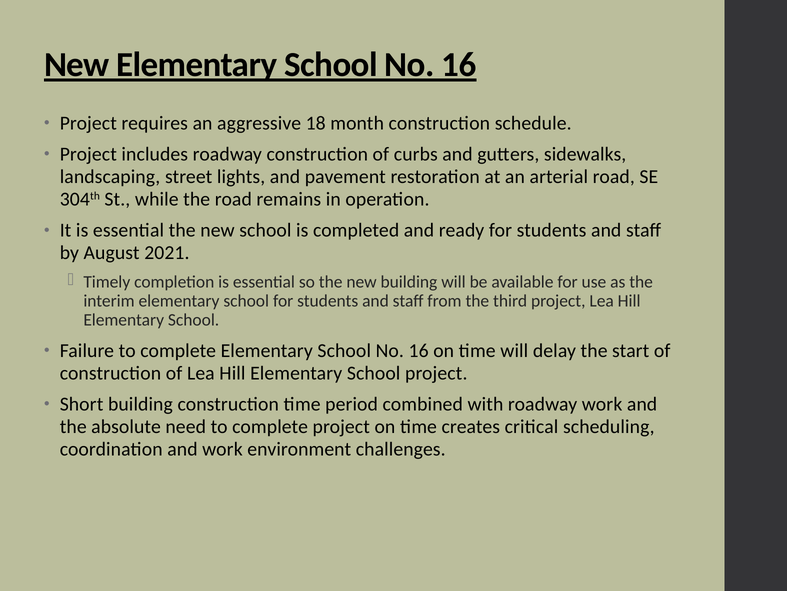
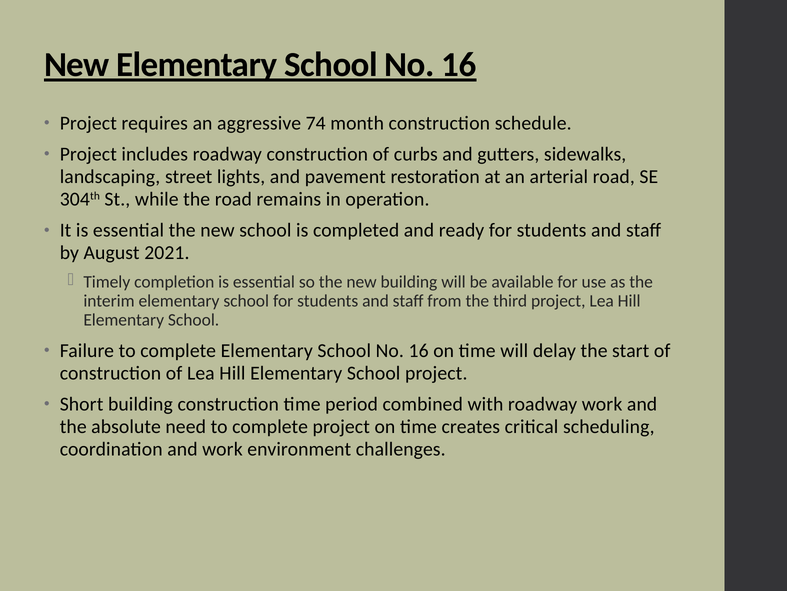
18: 18 -> 74 (316, 123)
